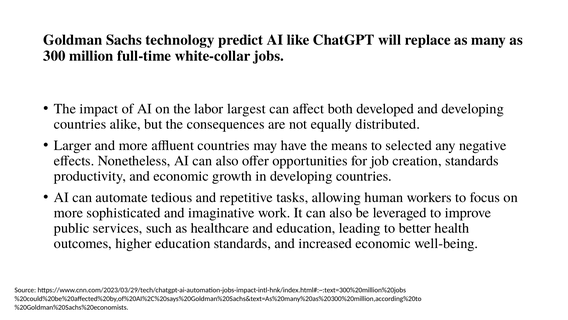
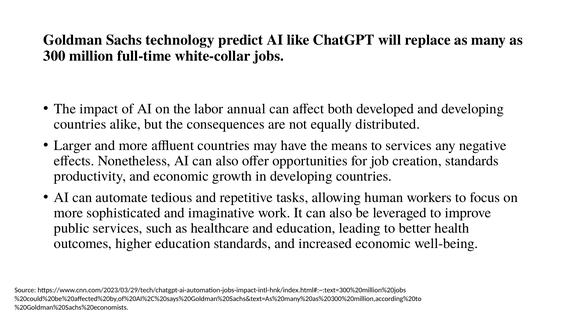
largest: largest -> annual (246, 109)
to selected: selected -> services (409, 145)
